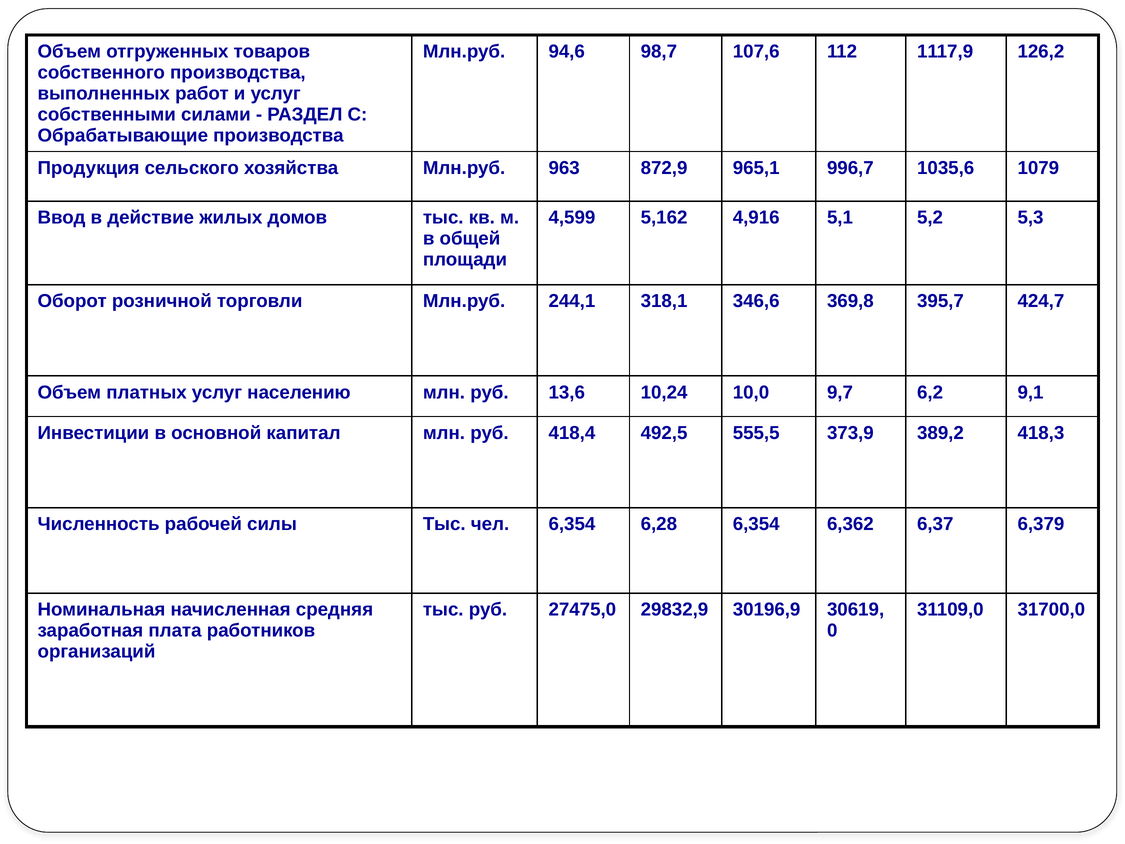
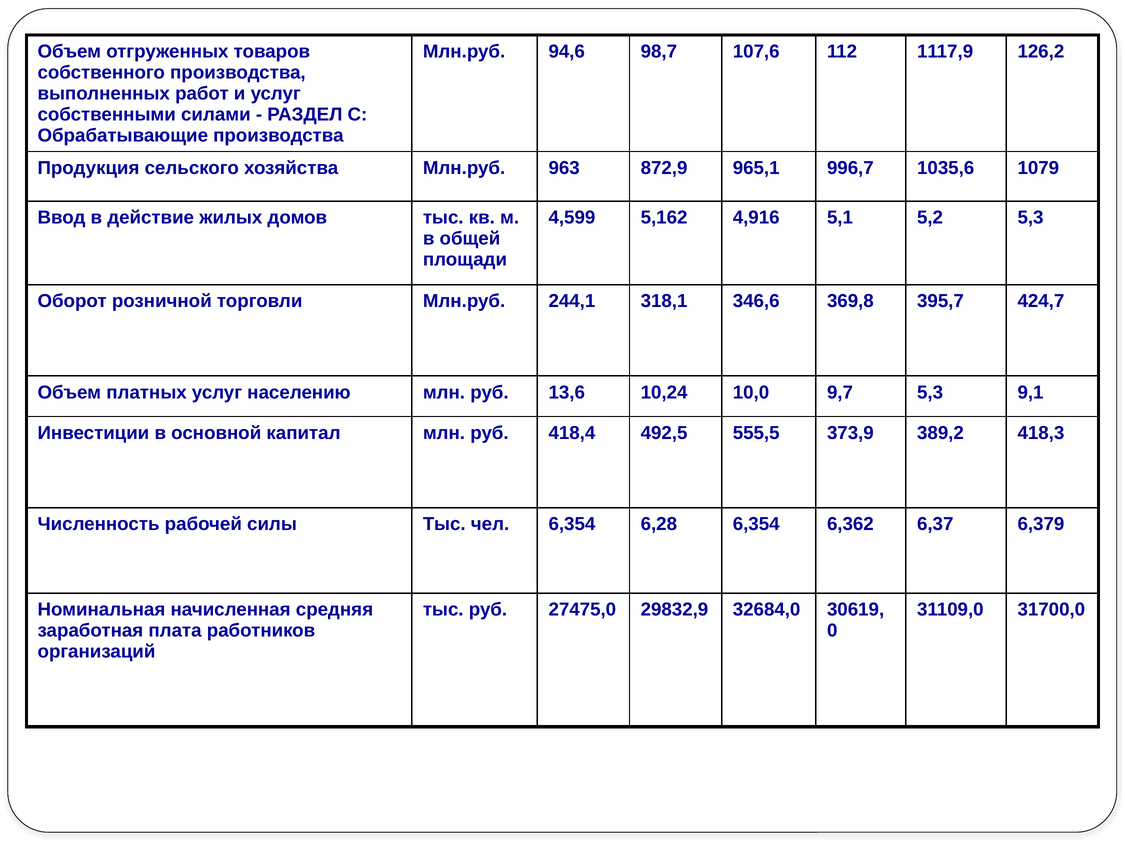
9,7 6,2: 6,2 -> 5,3 (930, 392)
30196,9: 30196,9 -> 32684,0 (767, 610)
